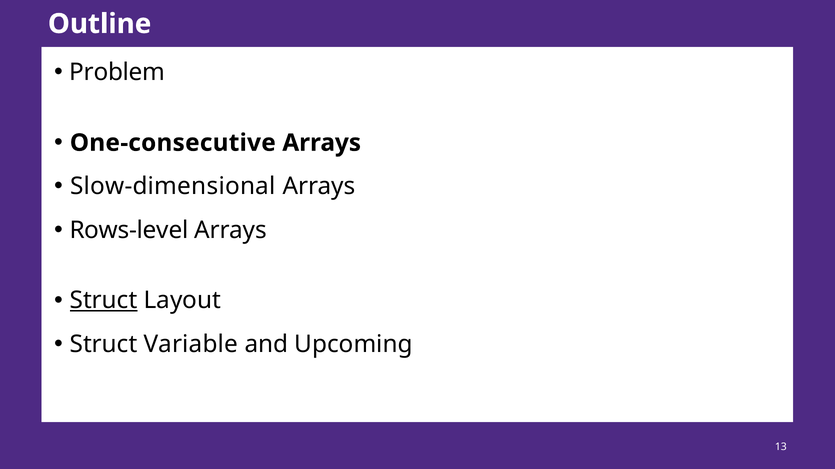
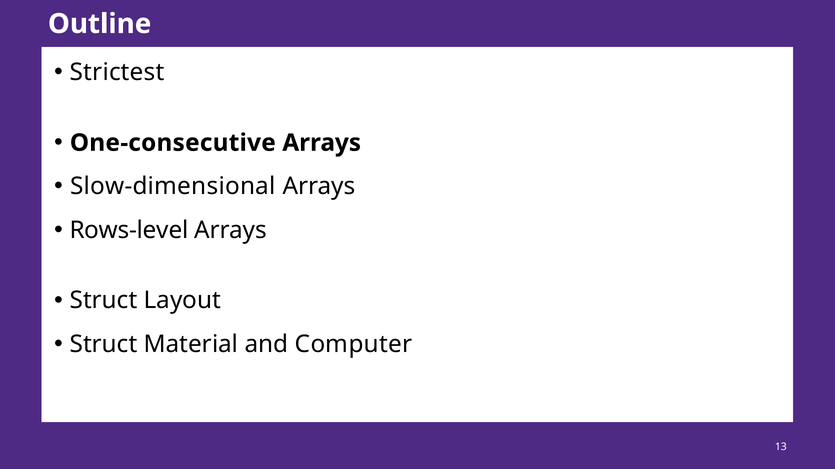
Problem: Problem -> Strictest (117, 72)
Struct underline: present -> none (104, 301)
Variable: Variable -> Material (191, 345)
Upcoming: Upcoming -> Computer (353, 345)
